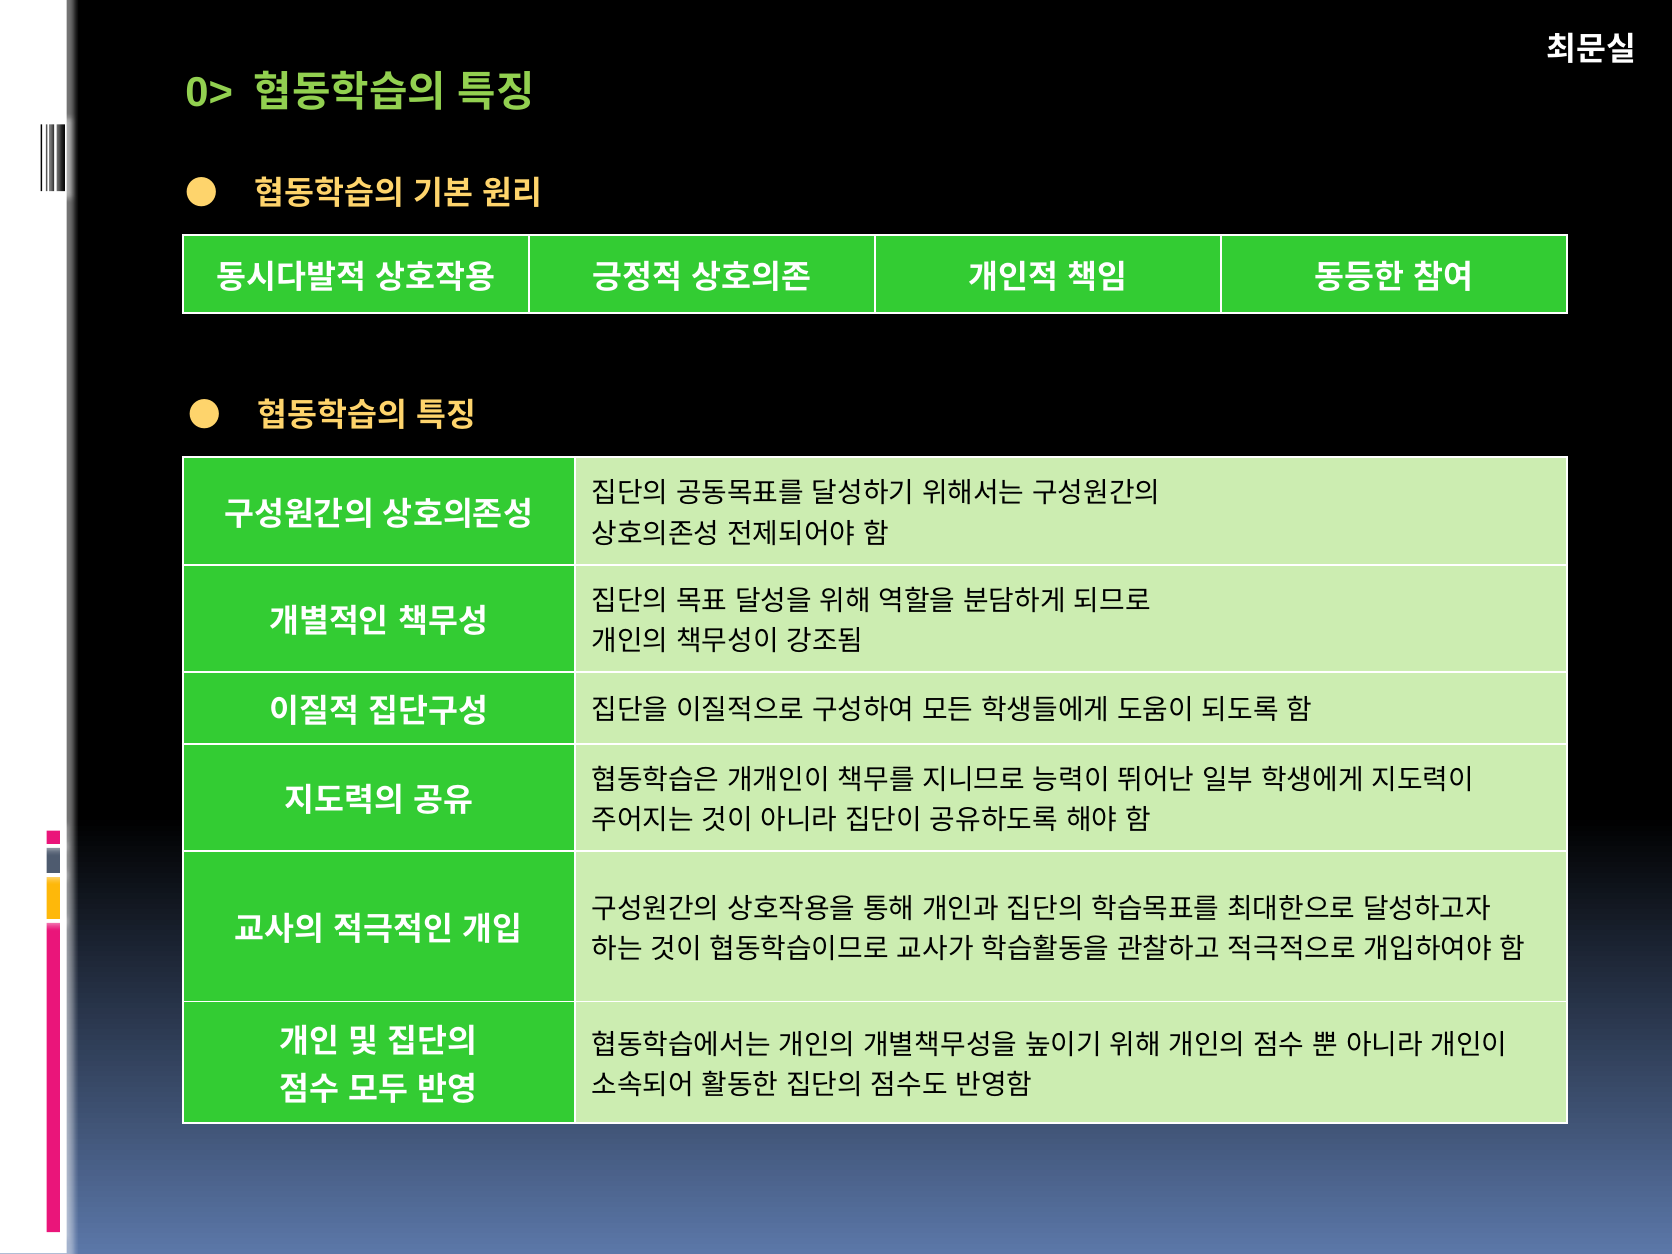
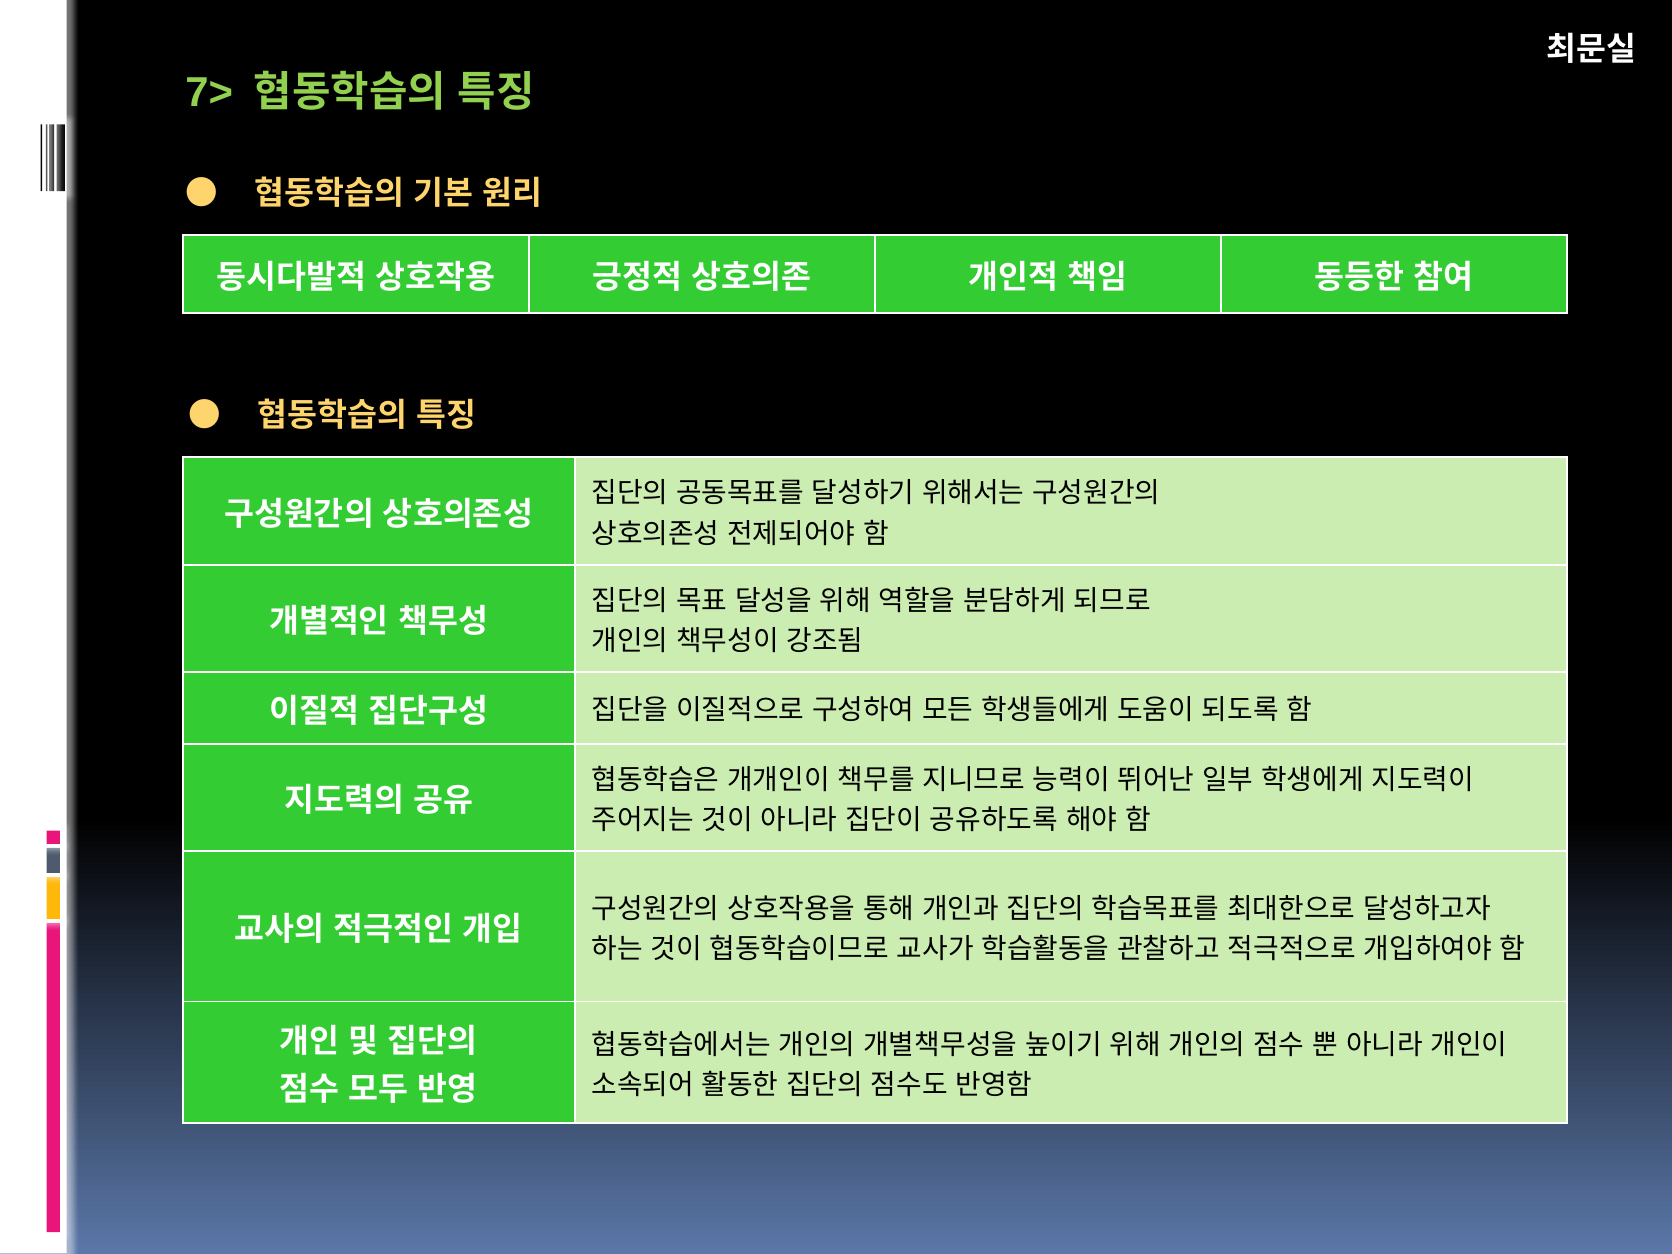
0>: 0> -> 7> (209, 93)
